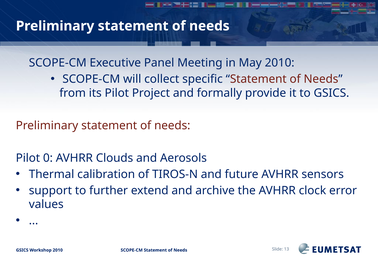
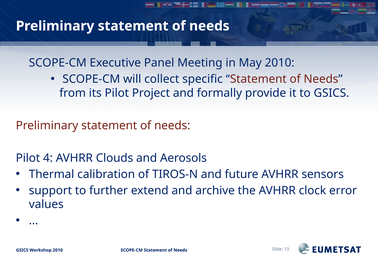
0: 0 -> 4 (48, 158)
